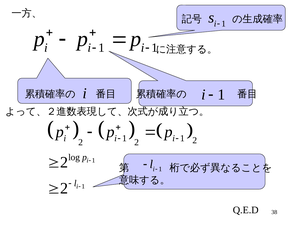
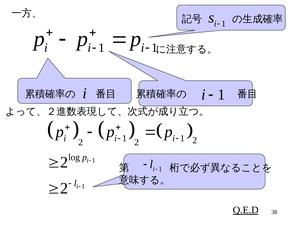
Q.E.D underline: none -> present (246, 210)
